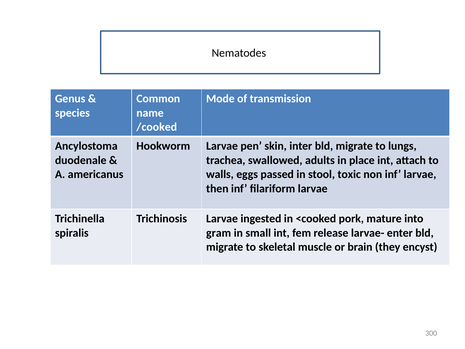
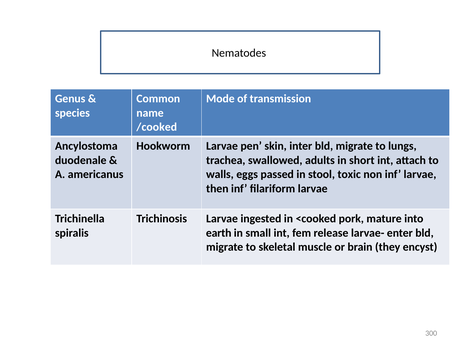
place: place -> short (362, 160)
gram: gram -> earth (219, 233)
